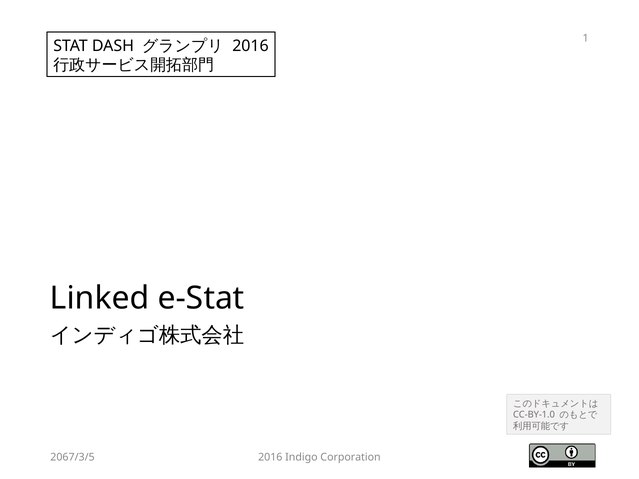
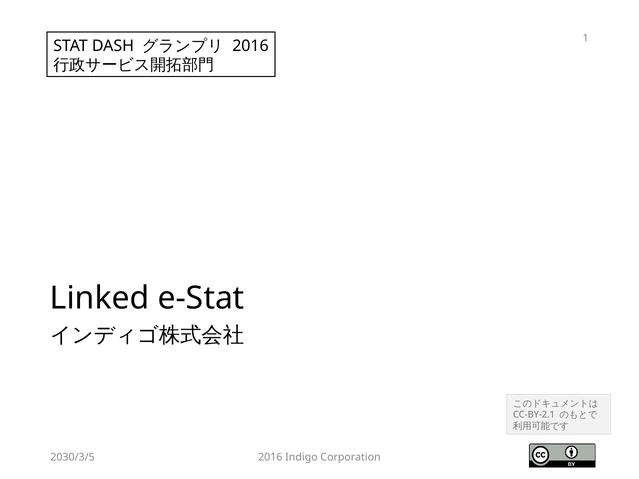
CC-BY-1.0: CC-BY-1.0 -> CC-BY-2.1 (534, 415)
2067/3/5: 2067/3/5 -> 2030/3/5 (73, 458)
